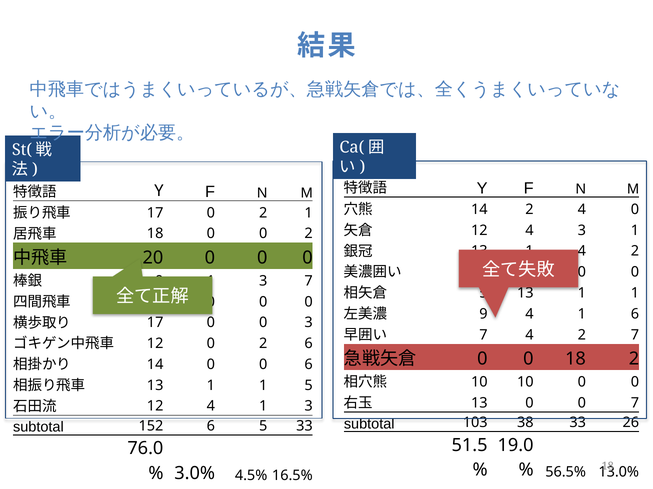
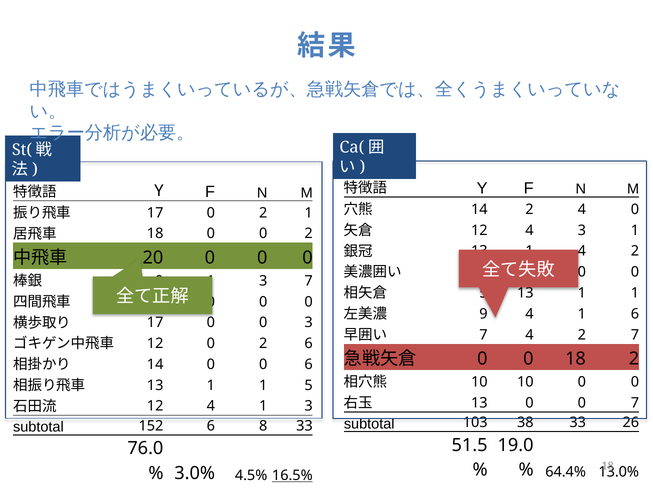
6 5: 5 -> 8 (263, 427)
56.5%: 56.5% -> 64.4% (566, 473)
16.5% underline: none -> present (292, 476)
